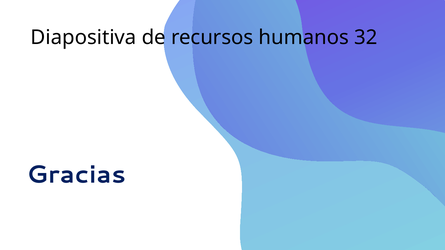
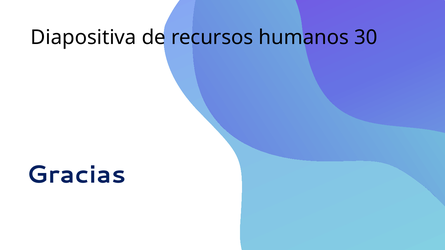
32: 32 -> 30 (366, 37)
